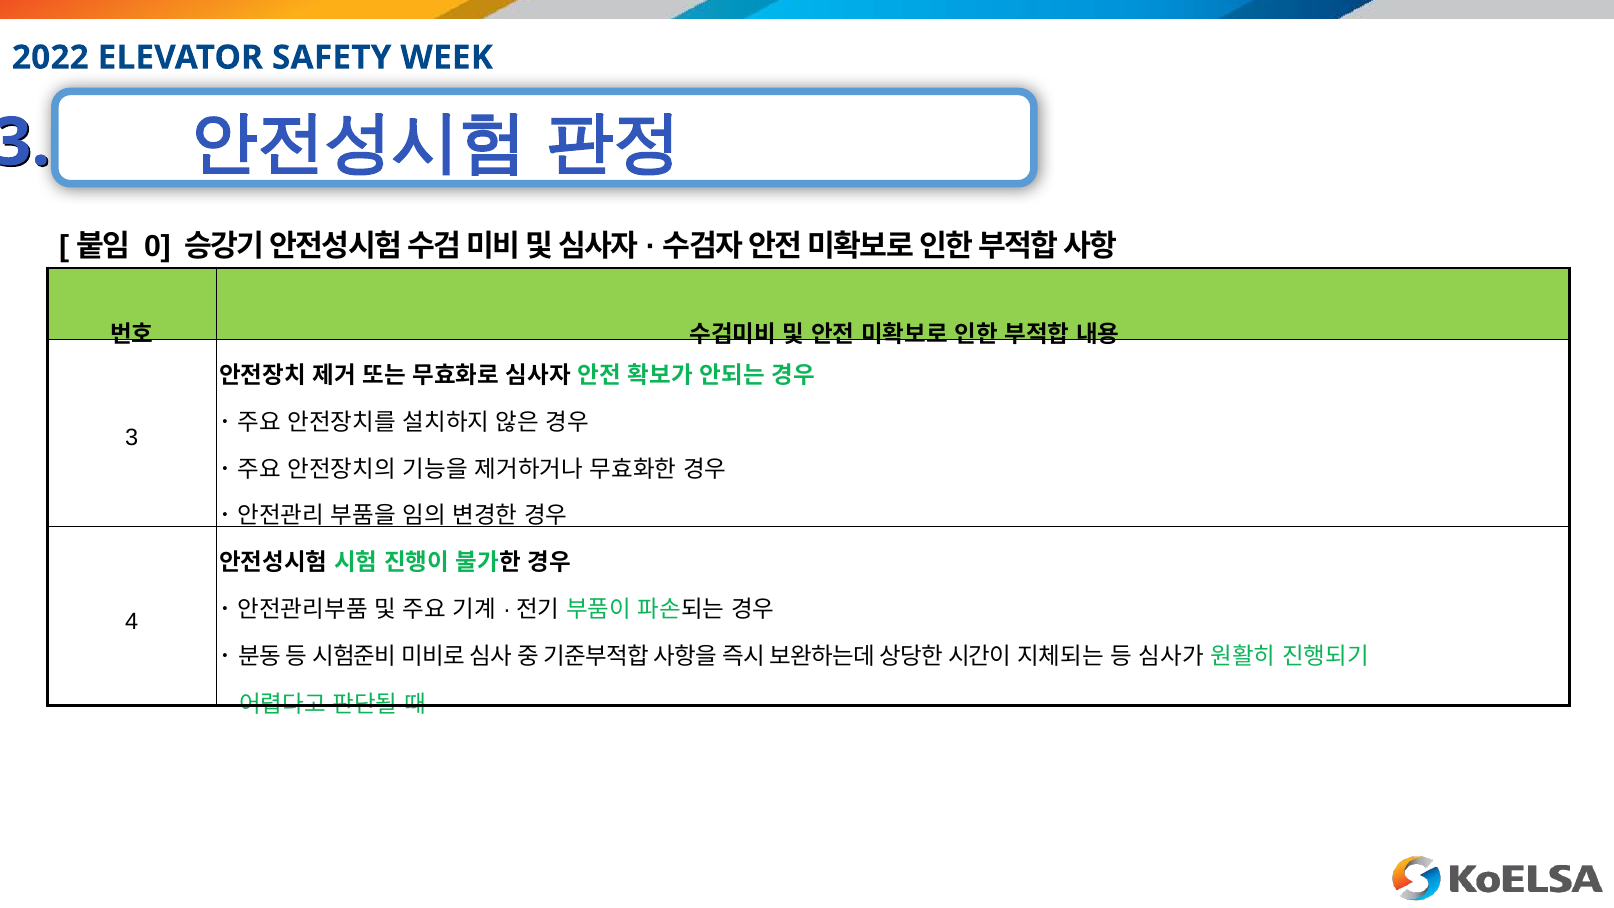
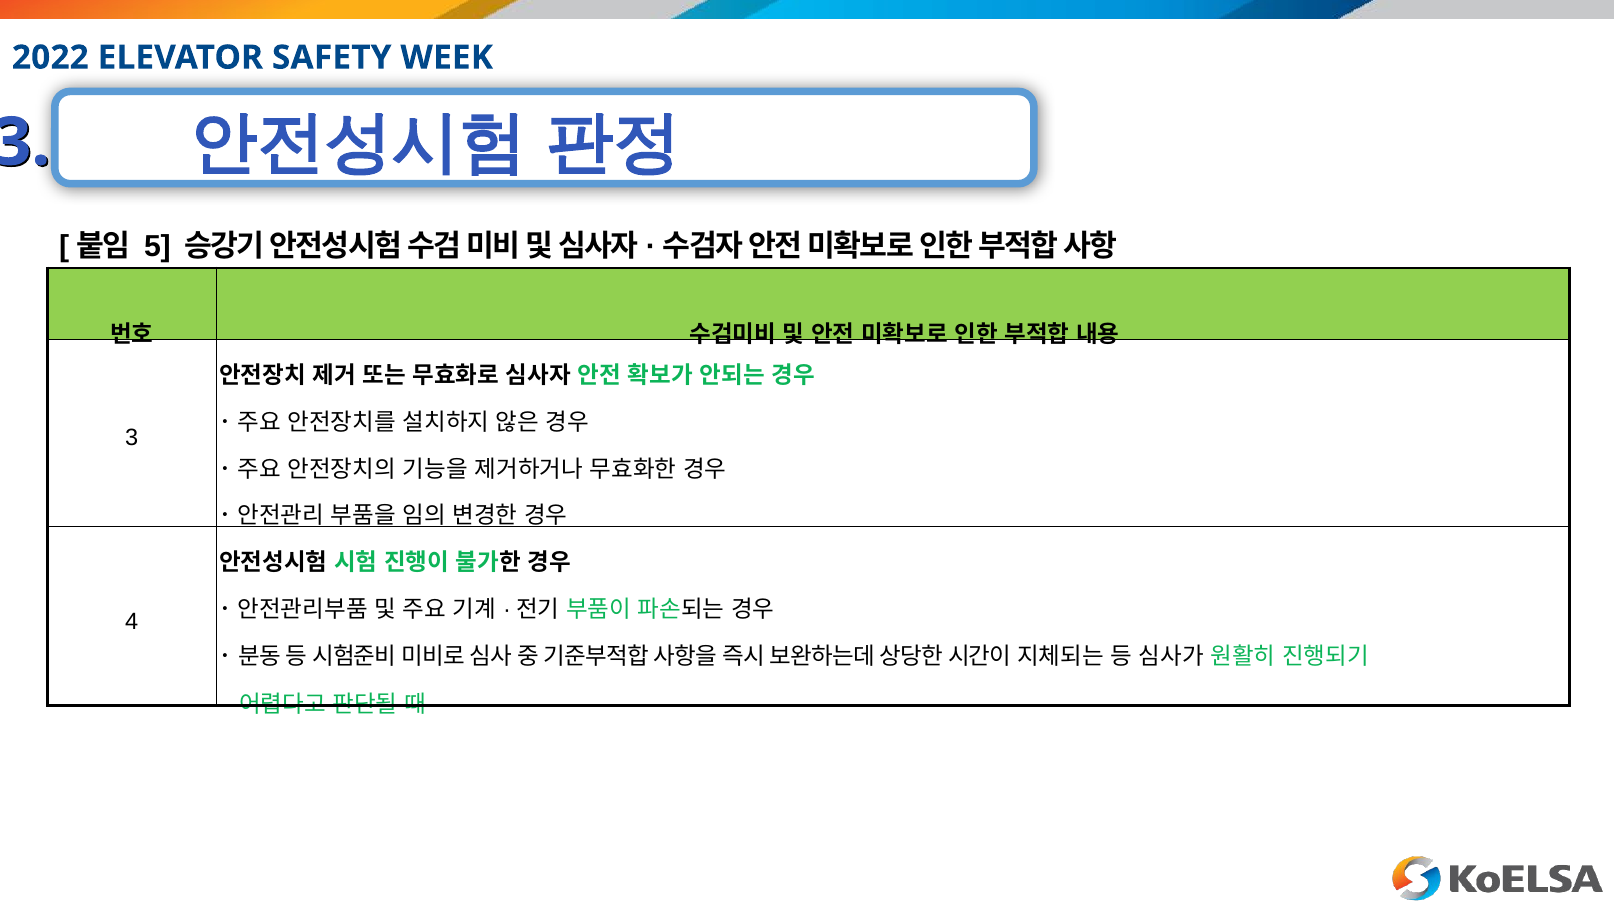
0: 0 -> 5 (157, 247)
